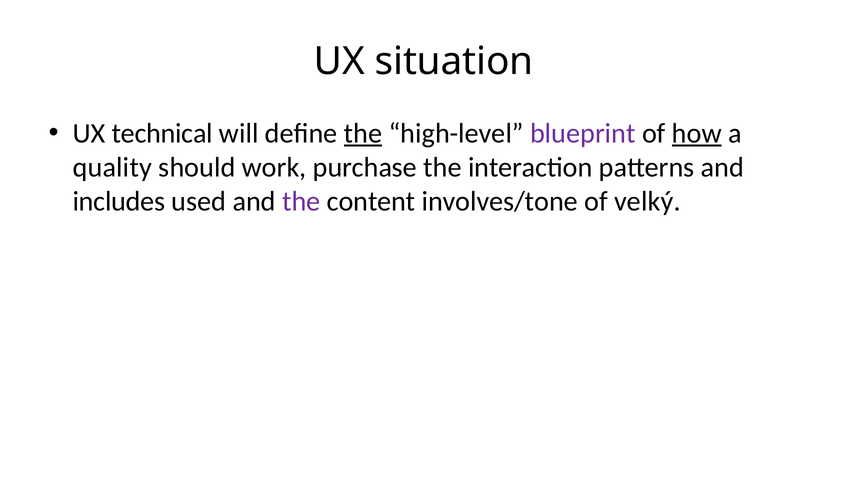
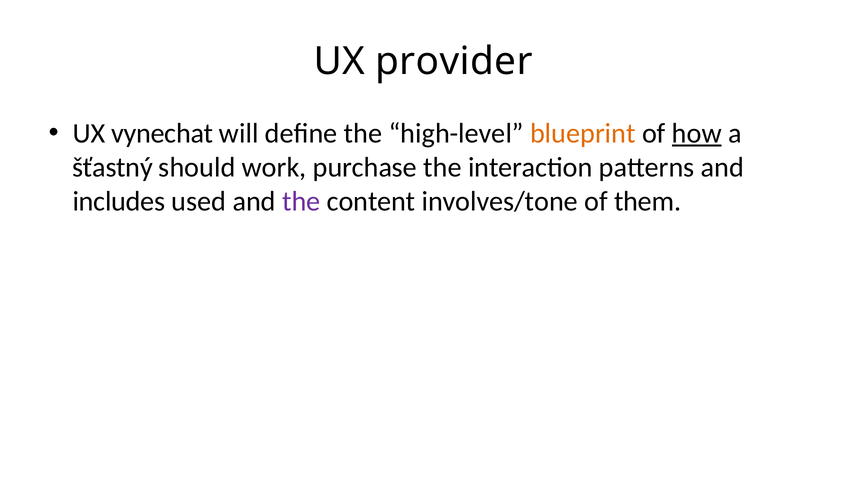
situation: situation -> provider (454, 62)
technical: technical -> vynechat (162, 133)
the underline: present -> none (363, 133)
blueprint colour: purple -> orange (583, 133)
quality: quality -> šťastný (112, 167)
velký: velký -> them (648, 201)
